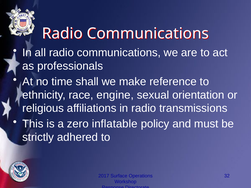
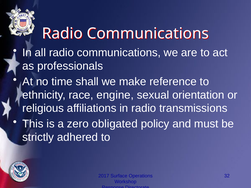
inflatable: inflatable -> obligated (115, 124)
